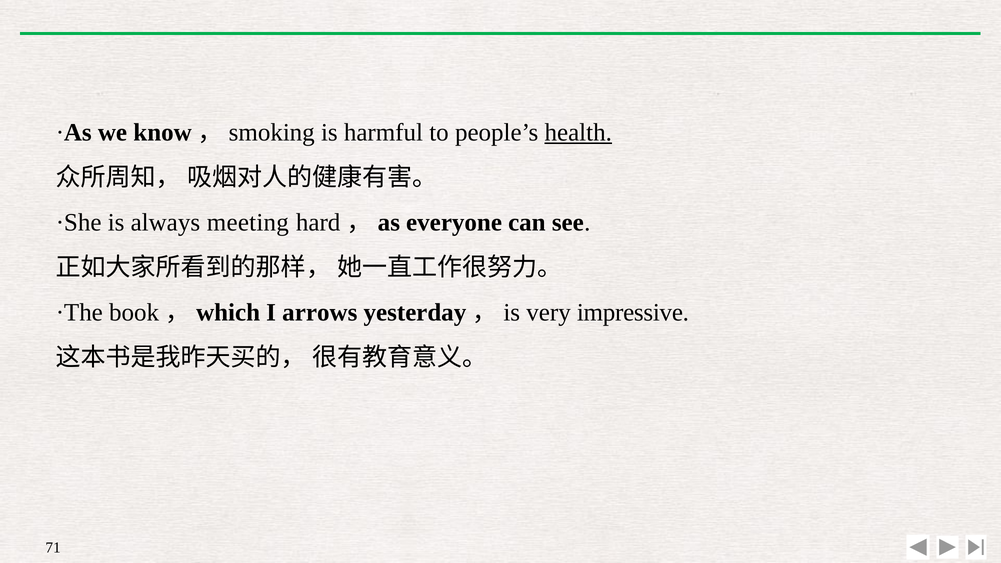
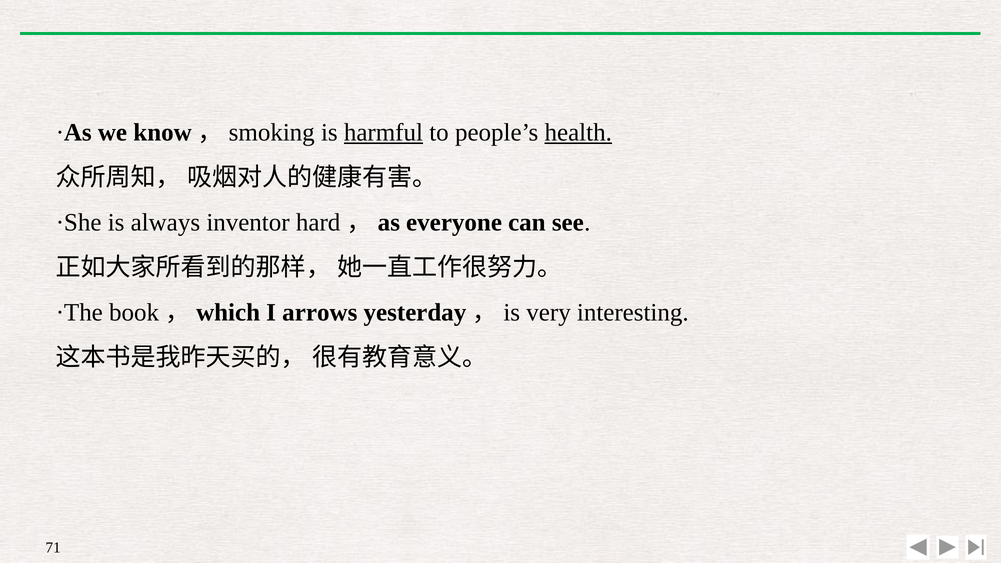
harmful underline: none -> present (383, 132)
meeting: meeting -> inventor (248, 222)
impressive: impressive -> interesting (633, 312)
